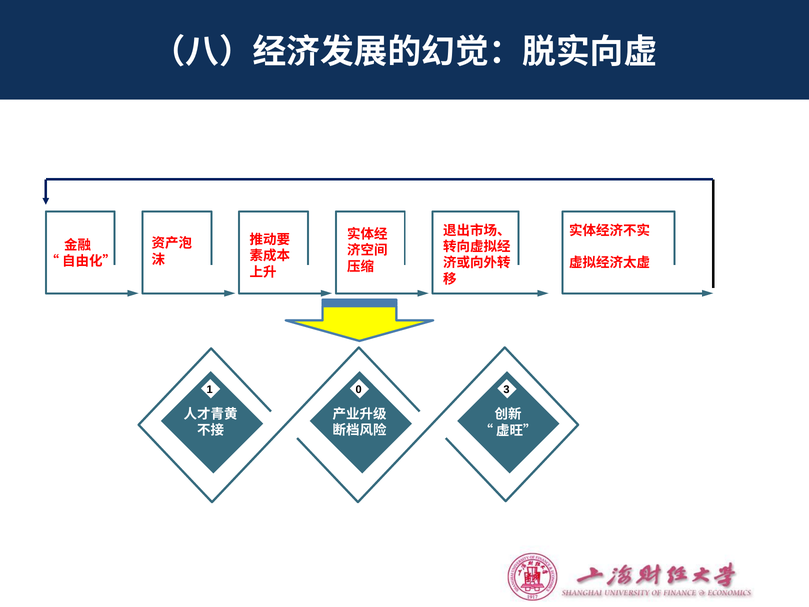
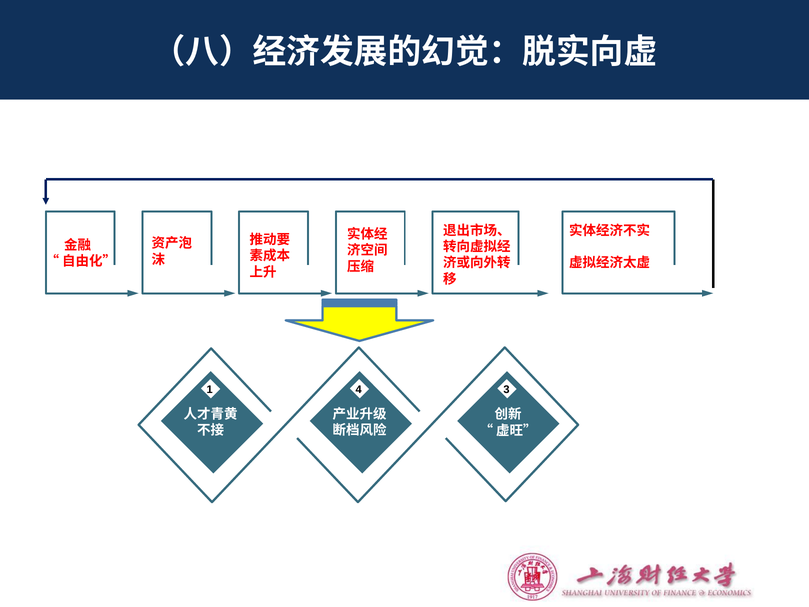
0: 0 -> 4 (359, 389)
